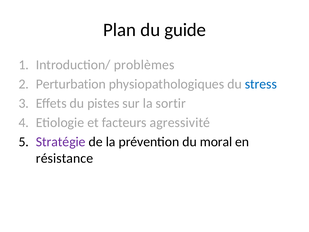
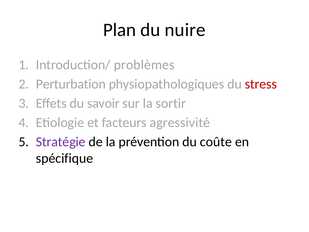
guide: guide -> nuire (185, 30)
stress colour: blue -> red (261, 84)
pistes: pistes -> savoir (103, 103)
moral: moral -> coûte (216, 142)
résistance: résistance -> spécifique (65, 158)
